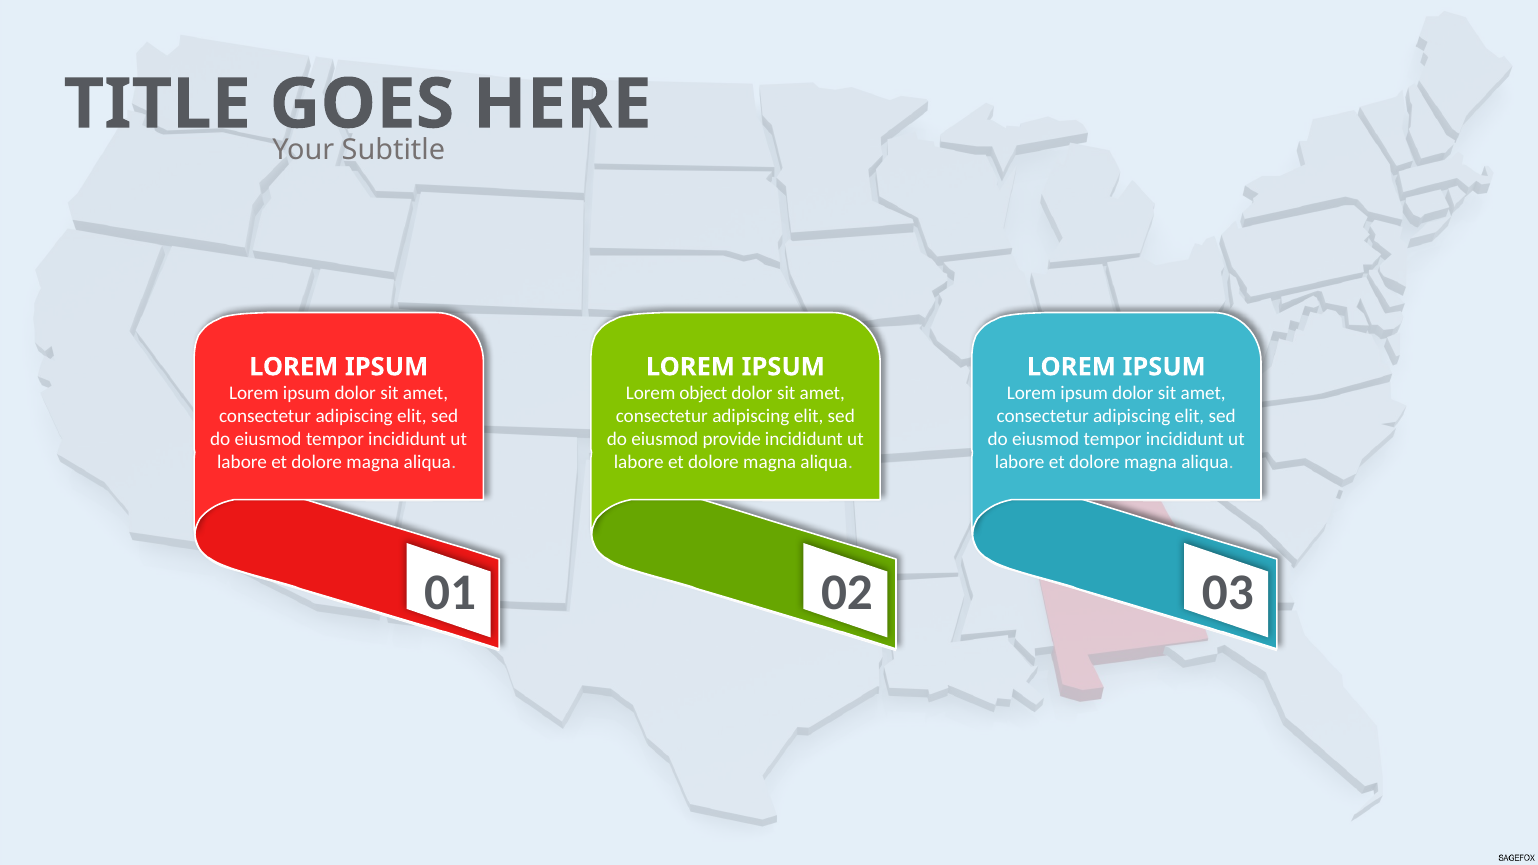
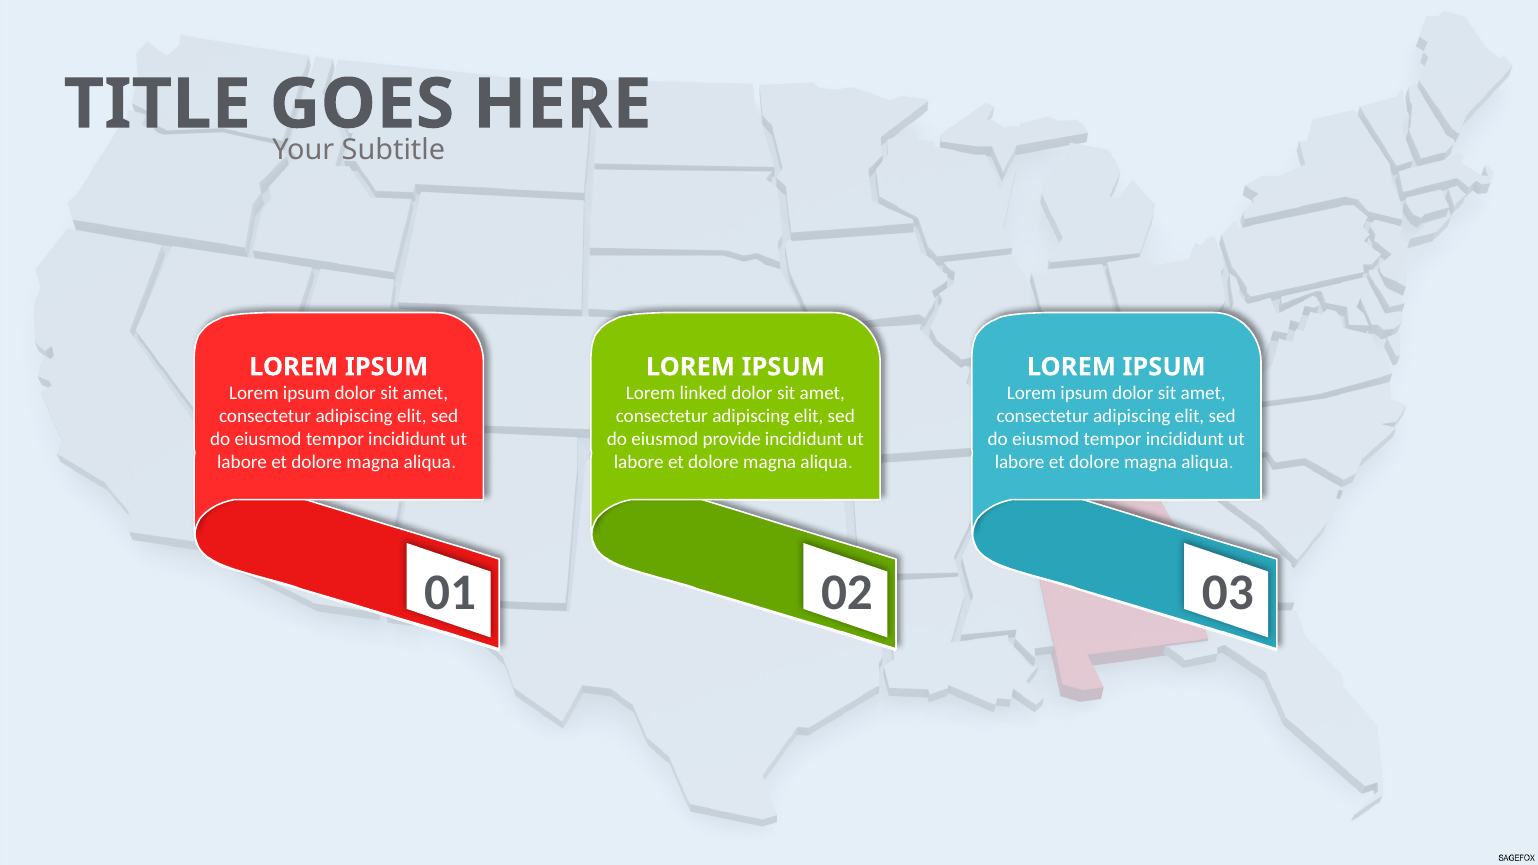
object: object -> linked (703, 393)
